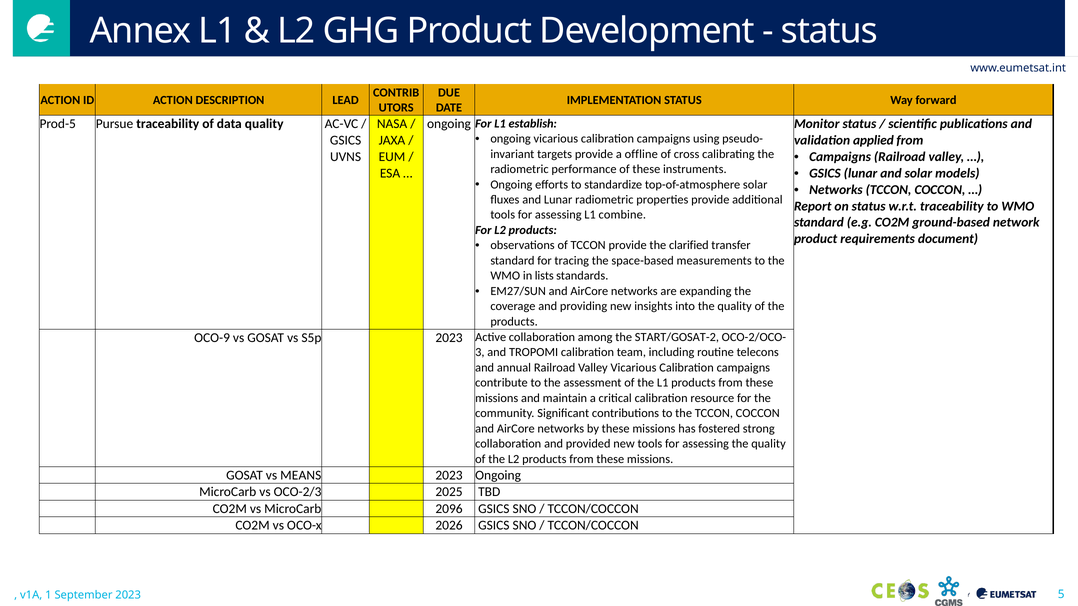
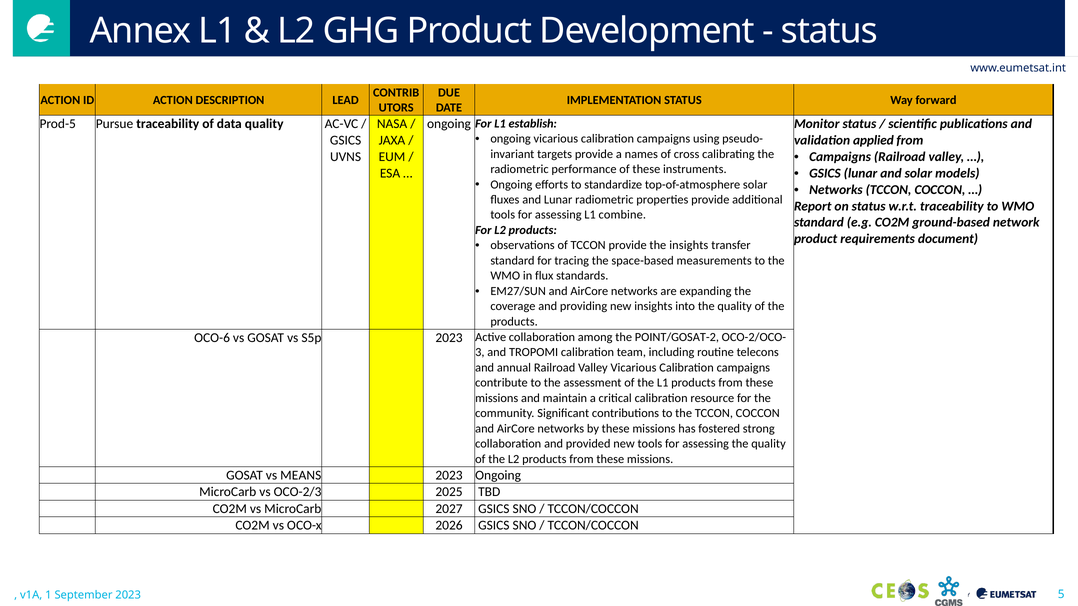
offline: offline -> names (641, 154)
the clarified: clarified -> insights (689, 246)
lists: lists -> flux (544, 276)
OCO-9: OCO-9 -> OCO-6 (212, 338)
START/GOSAT-2: START/GOSAT-2 -> POINT/GOSAT-2 (677, 337)
2096: 2096 -> 2027 (449, 509)
